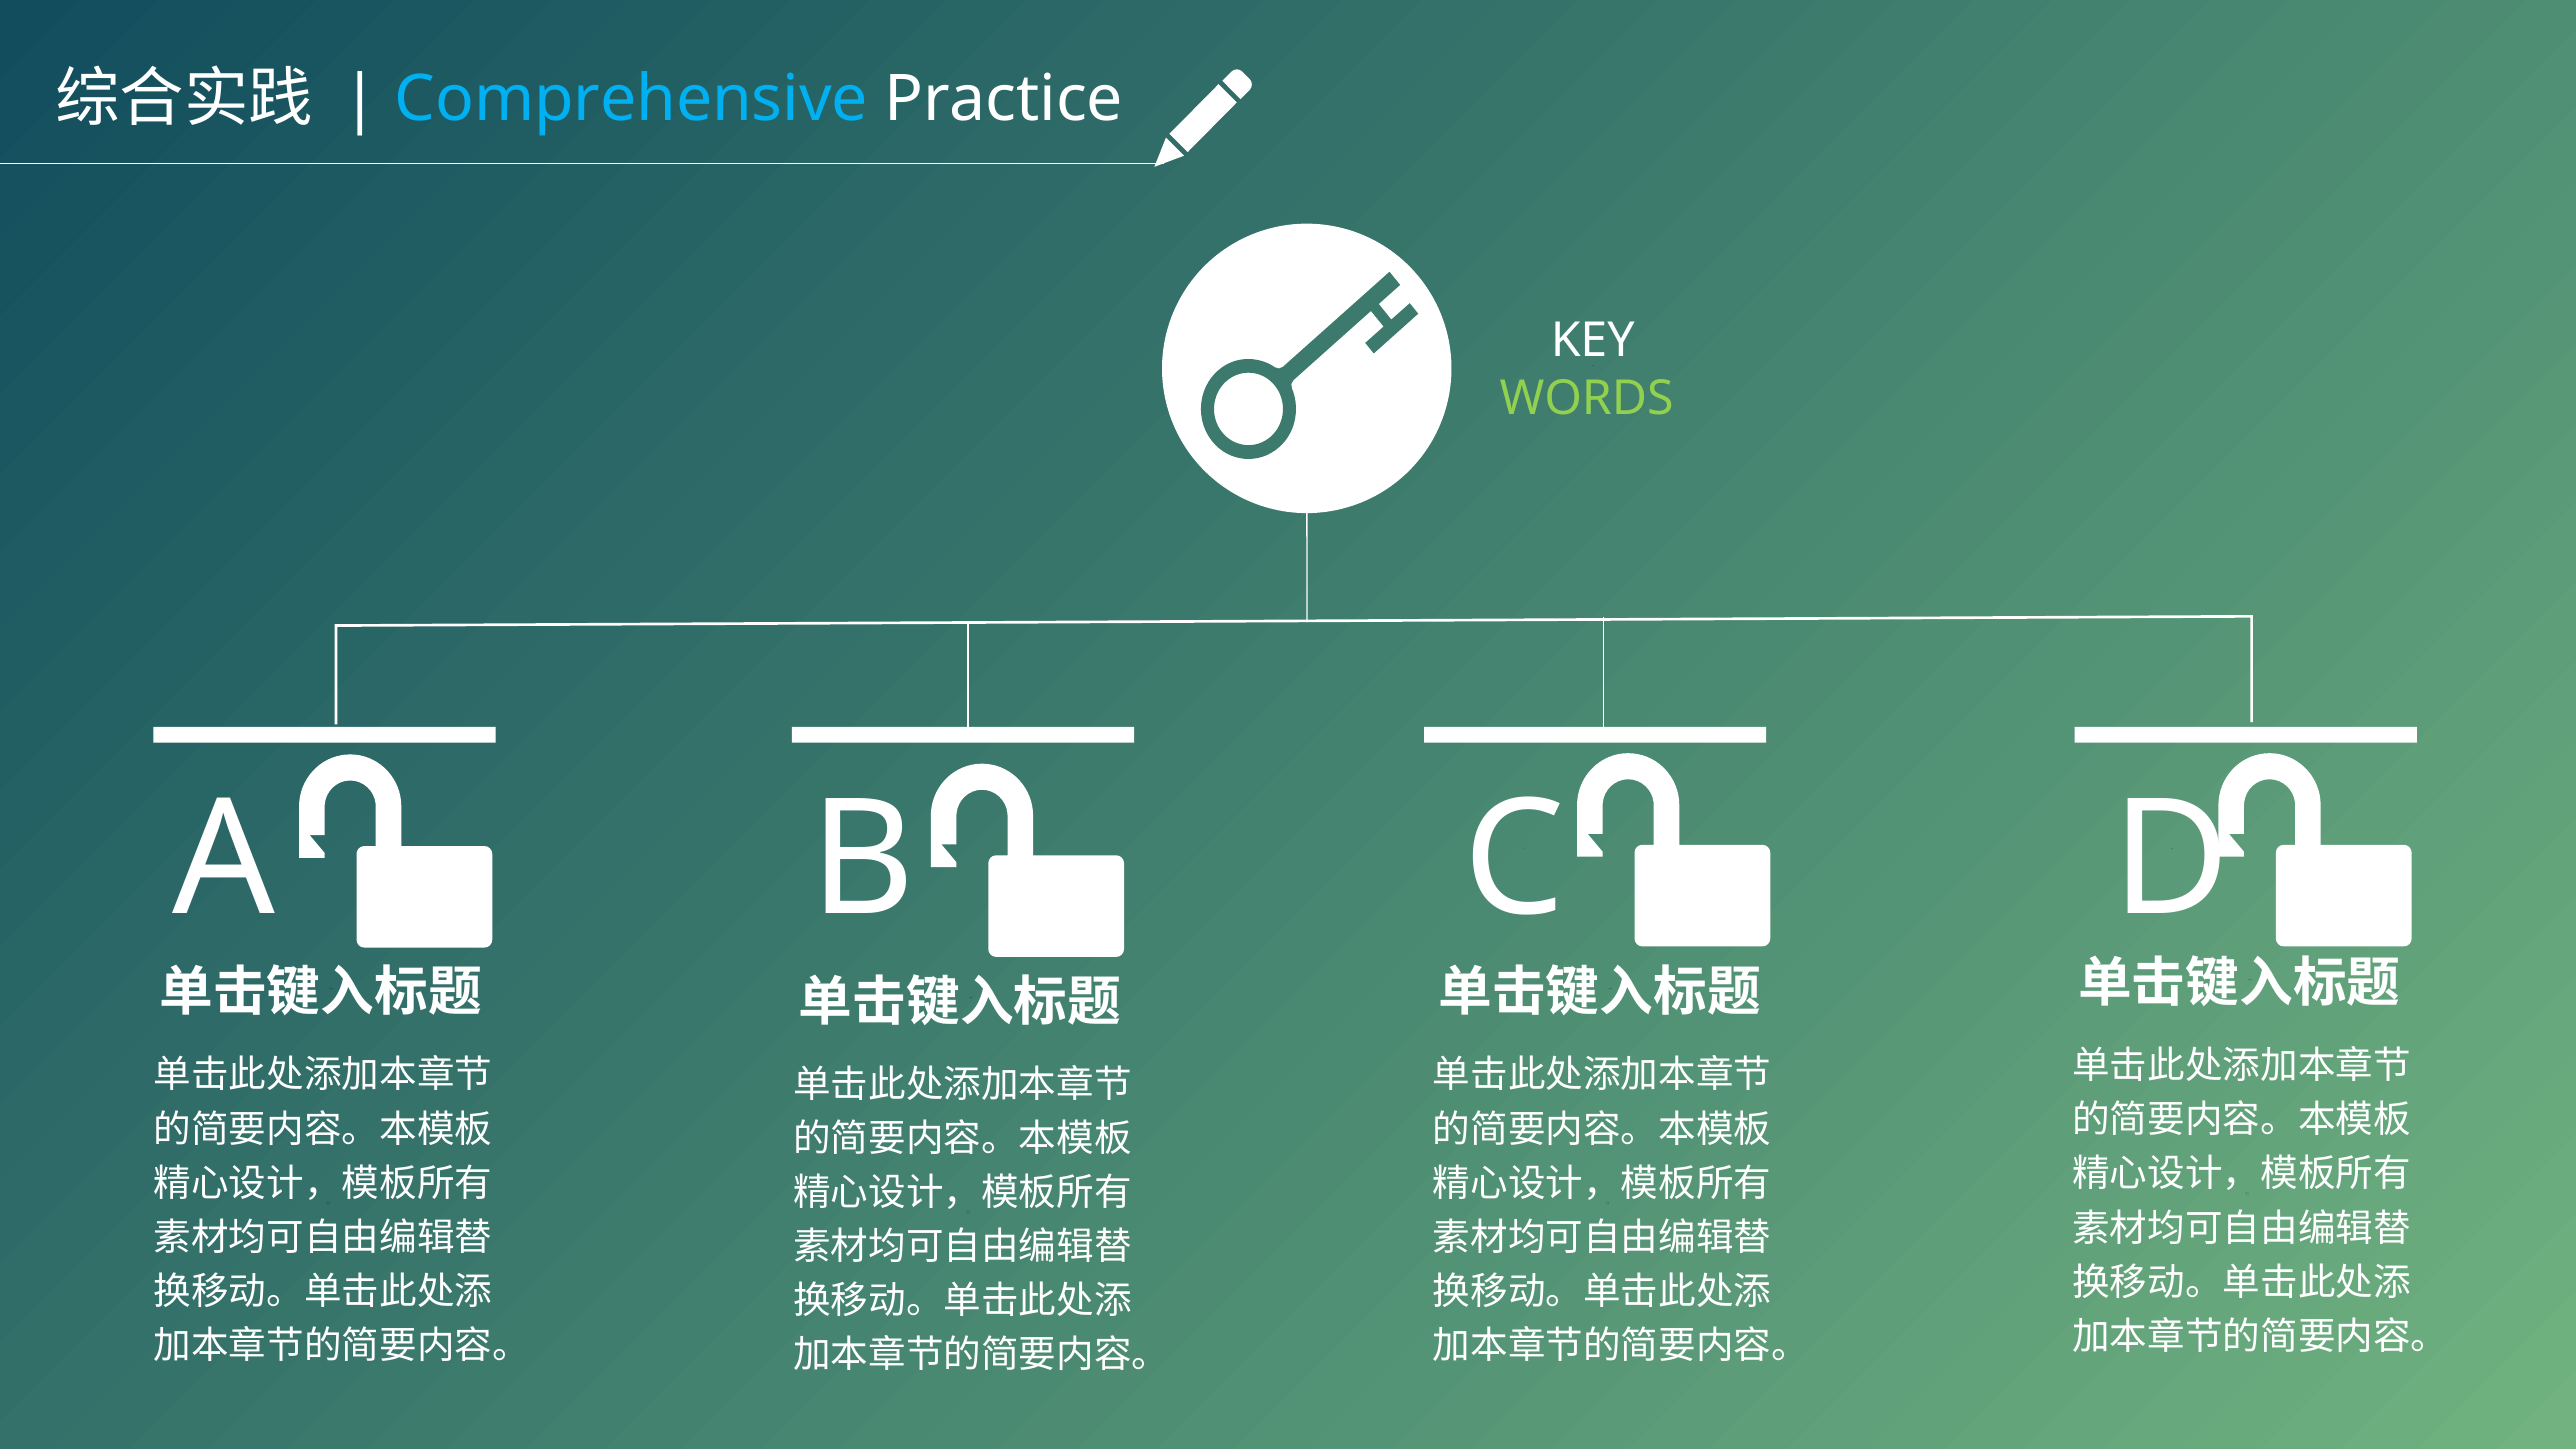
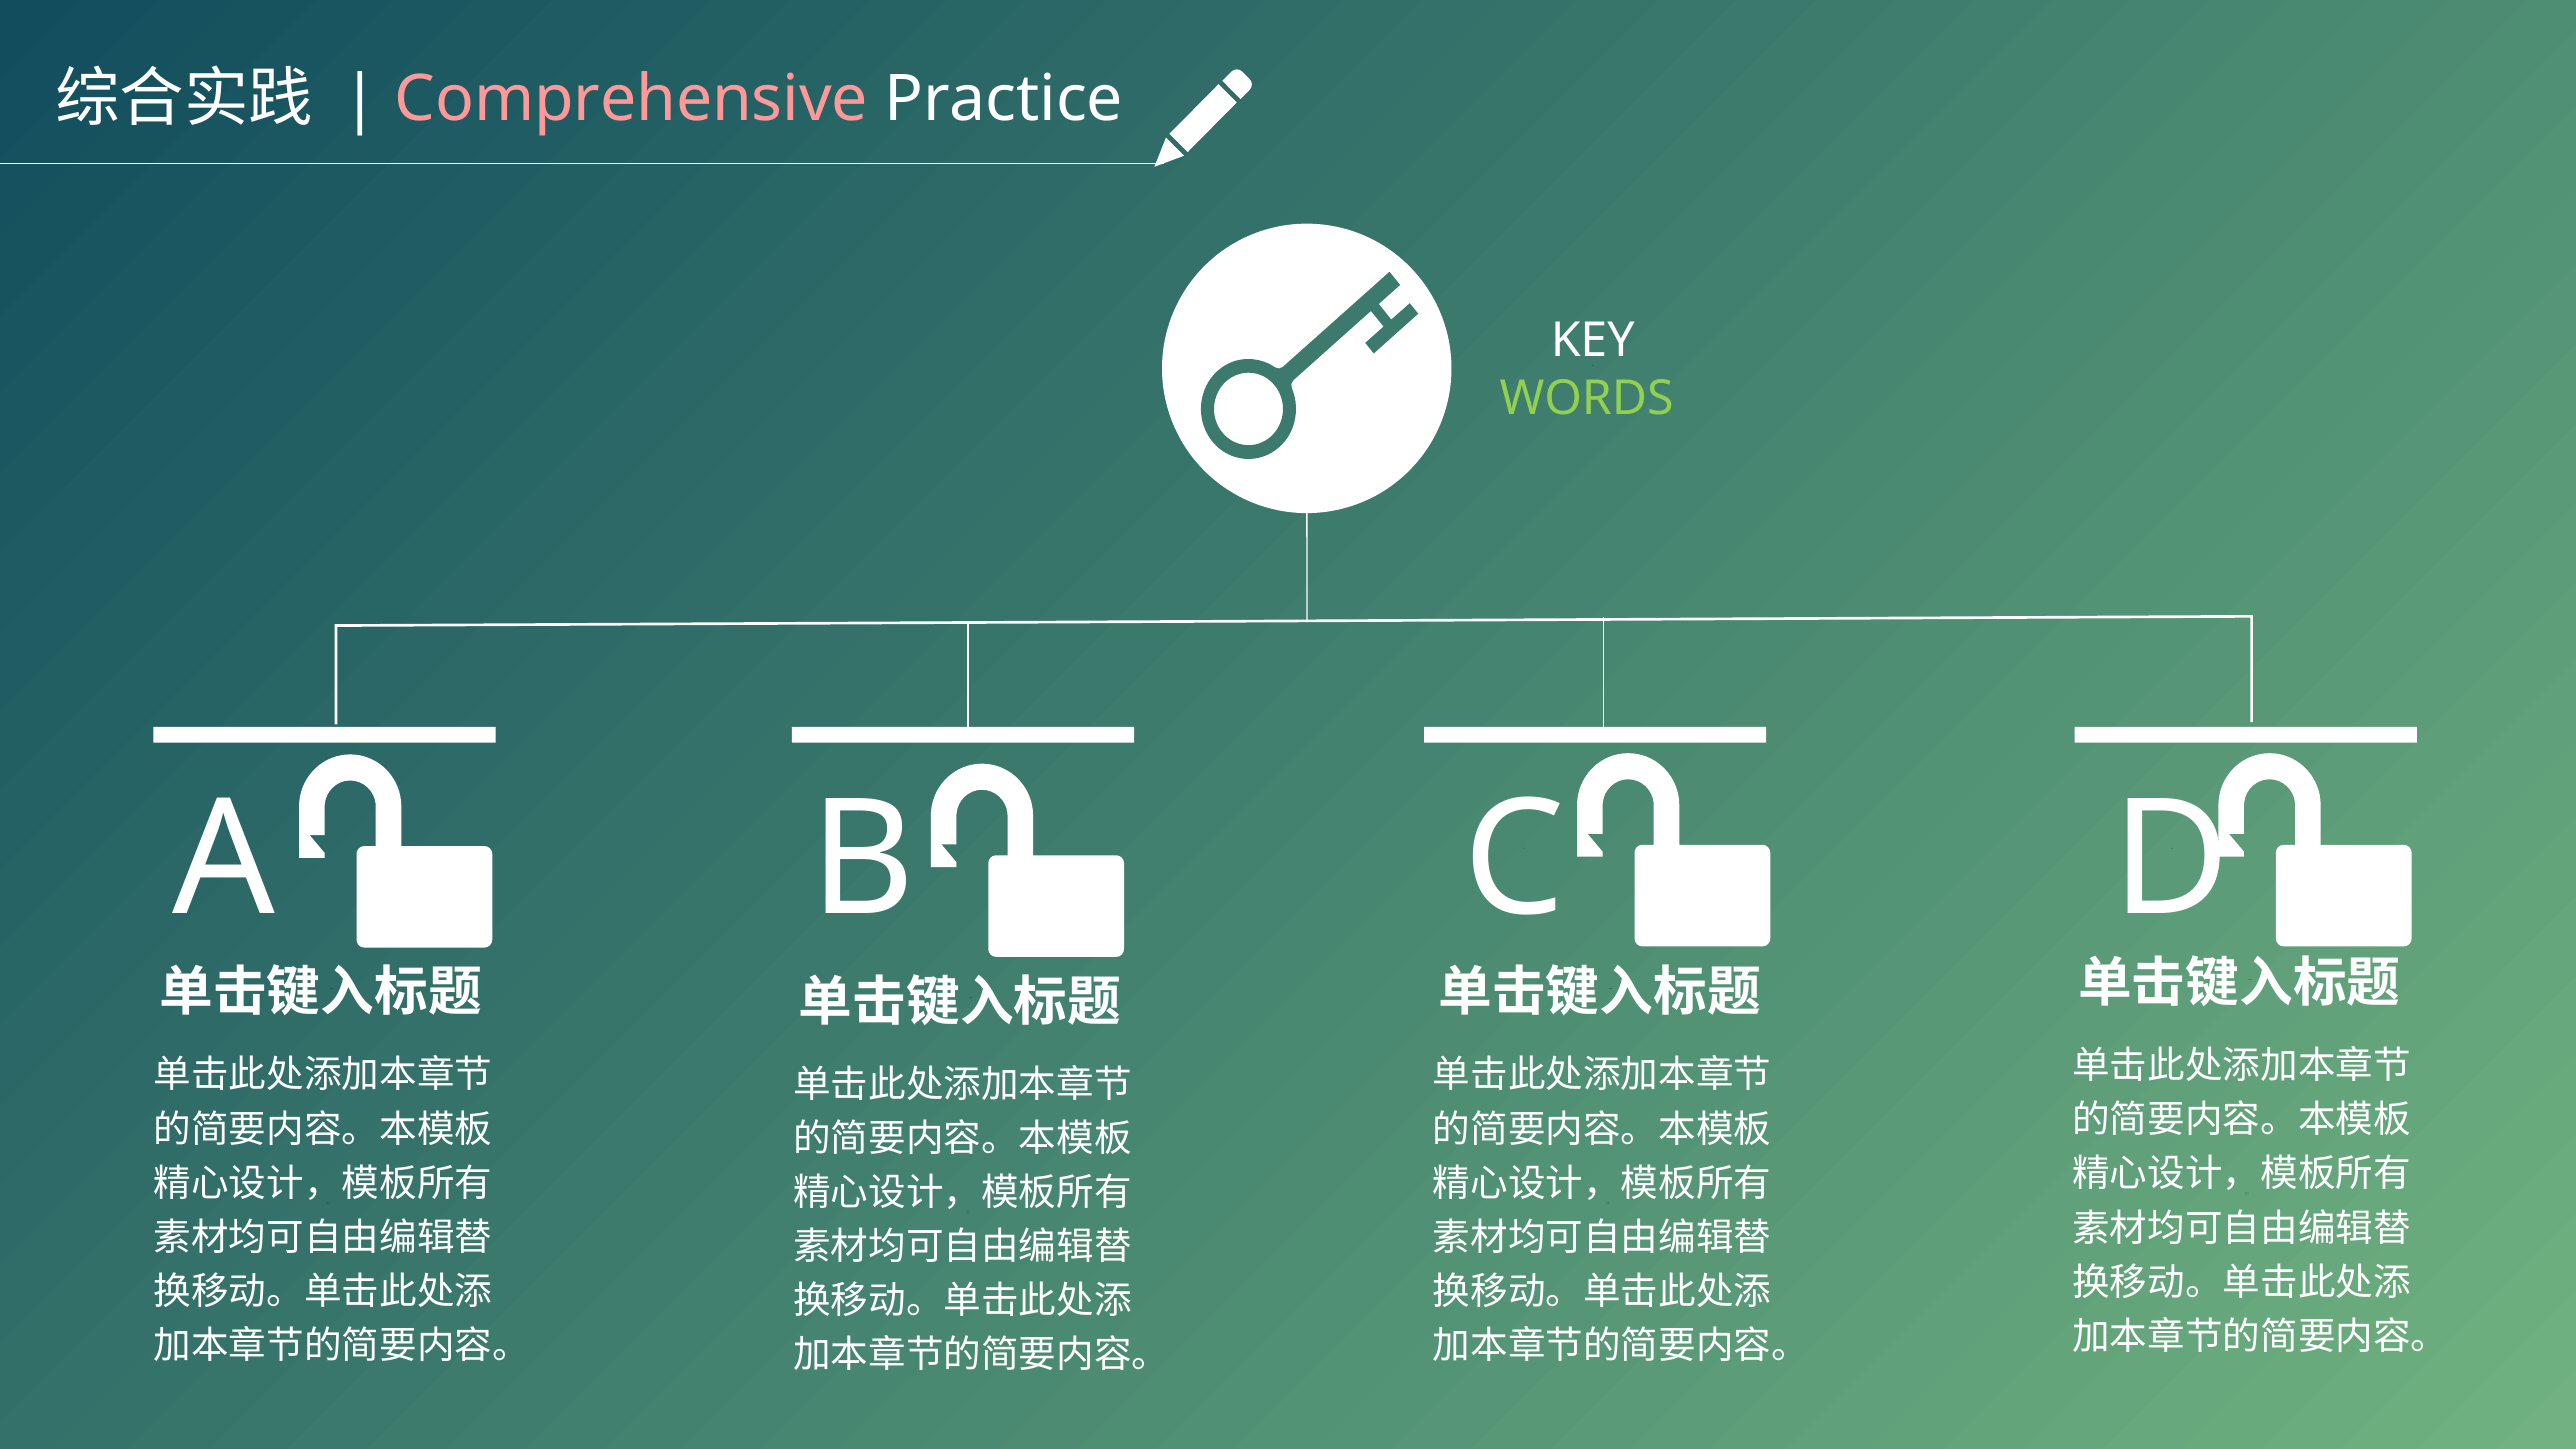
Comprehensive colour: light blue -> pink (631, 99)
